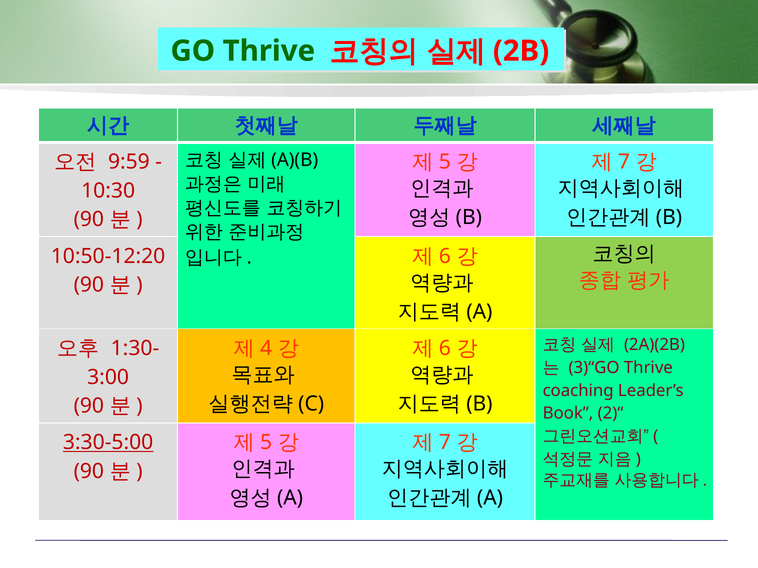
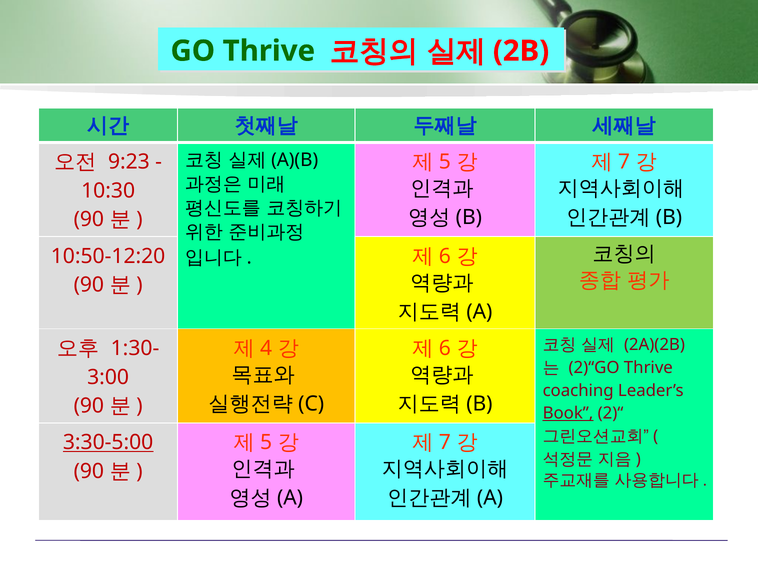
9:59: 9:59 -> 9:23 (129, 162)
3)“GO: 3)“GO -> 2)“GO (594, 368)
Book underline: none -> present (568, 414)
